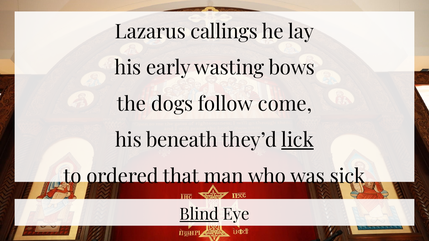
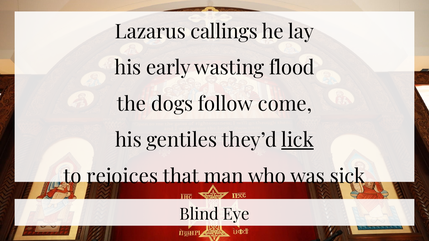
bows: bows -> flood (292, 68)
beneath: beneath -> gentiles (182, 140)
ordered: ordered -> rejoices (122, 177)
Blind underline: present -> none (199, 215)
